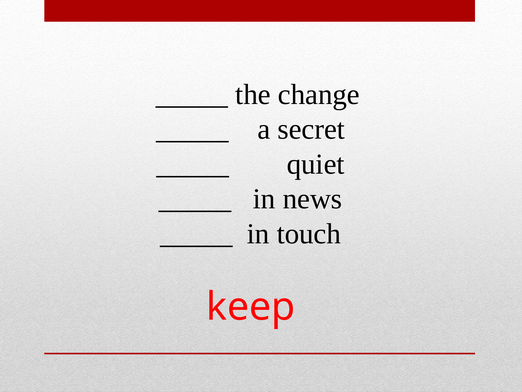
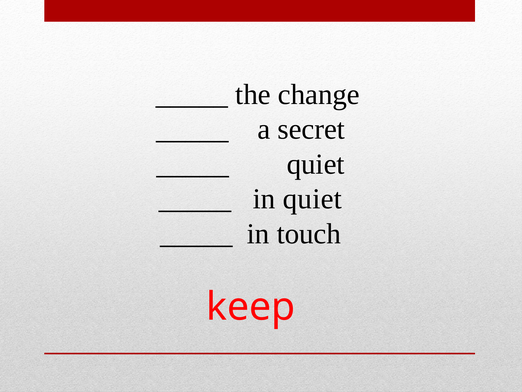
in news: news -> quiet (312, 199)
